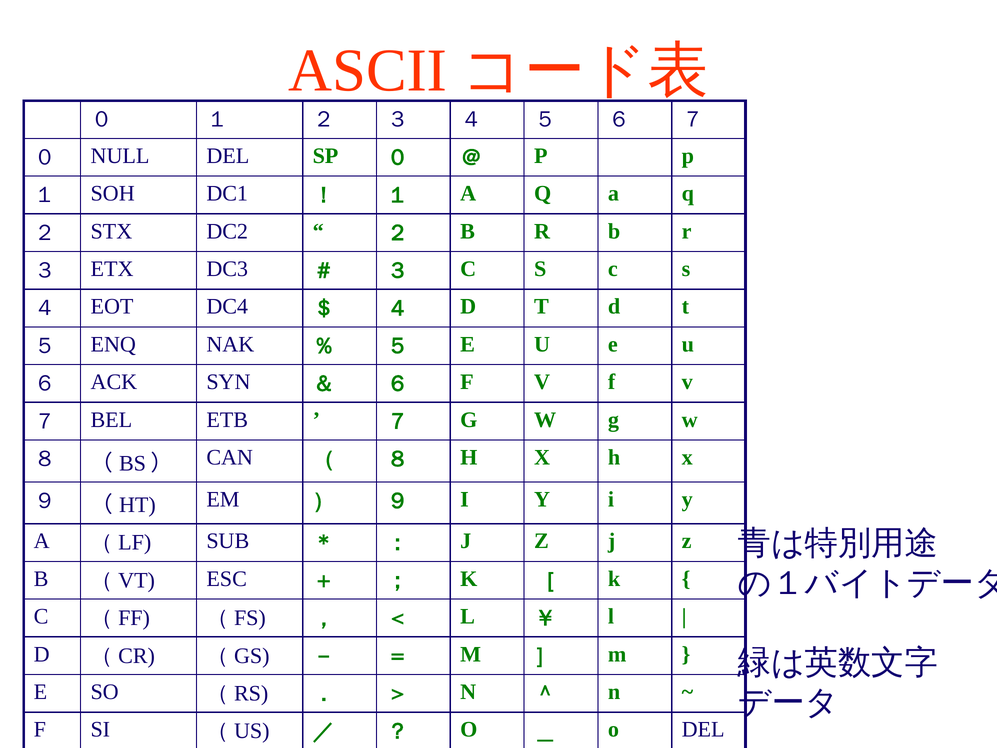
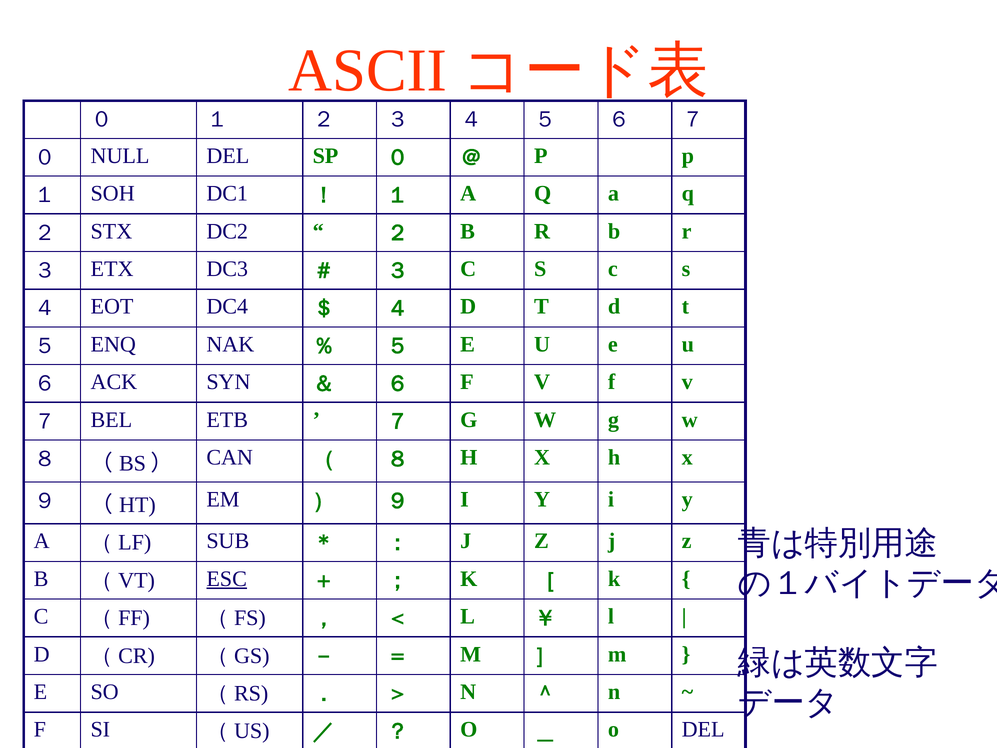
ESC underline: none -> present (227, 579)
